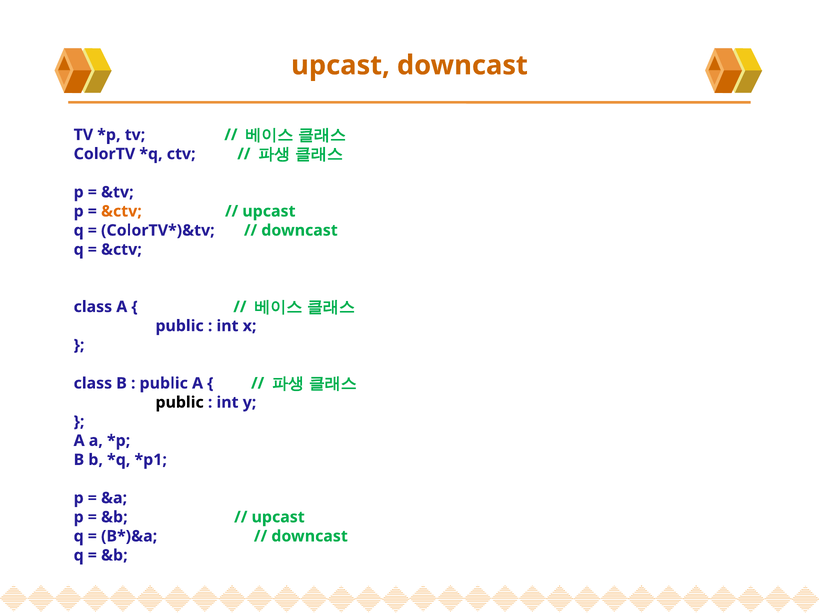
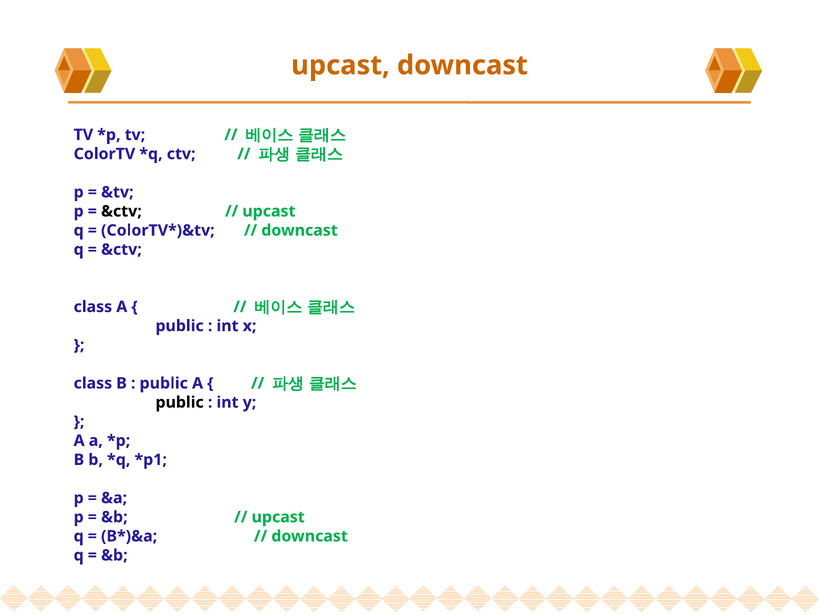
&ctv colour: orange -> black (121, 211)
